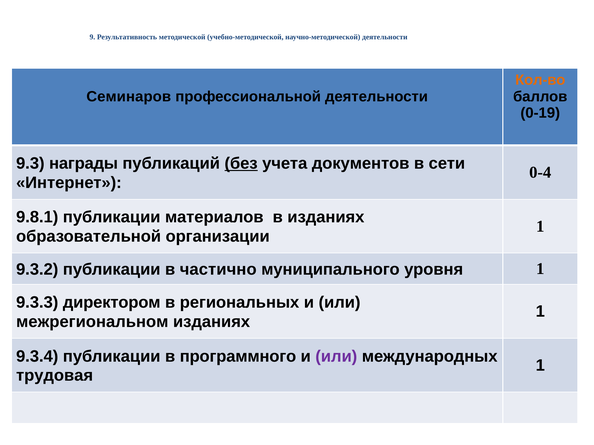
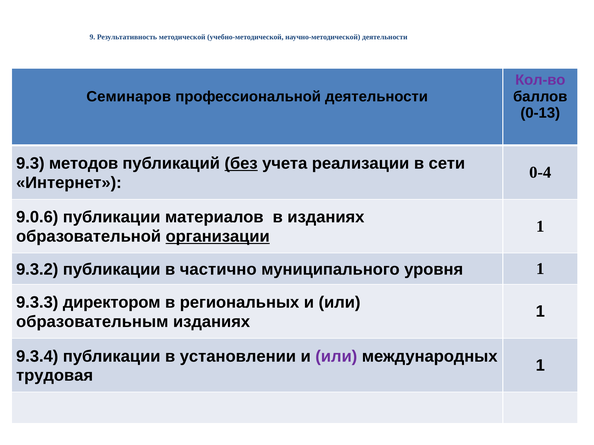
Кол-во colour: orange -> purple (540, 80)
0-19: 0-19 -> 0-13 (540, 113)
награды: награды -> методов (84, 164)
документов: документов -> реализации (361, 164)
9.8.1: 9.8.1 -> 9.0.6 (37, 217)
организации underline: none -> present (218, 237)
межрегиональном: межрегиональном -> образовательным (92, 322)
программного: программного -> установлении (238, 357)
